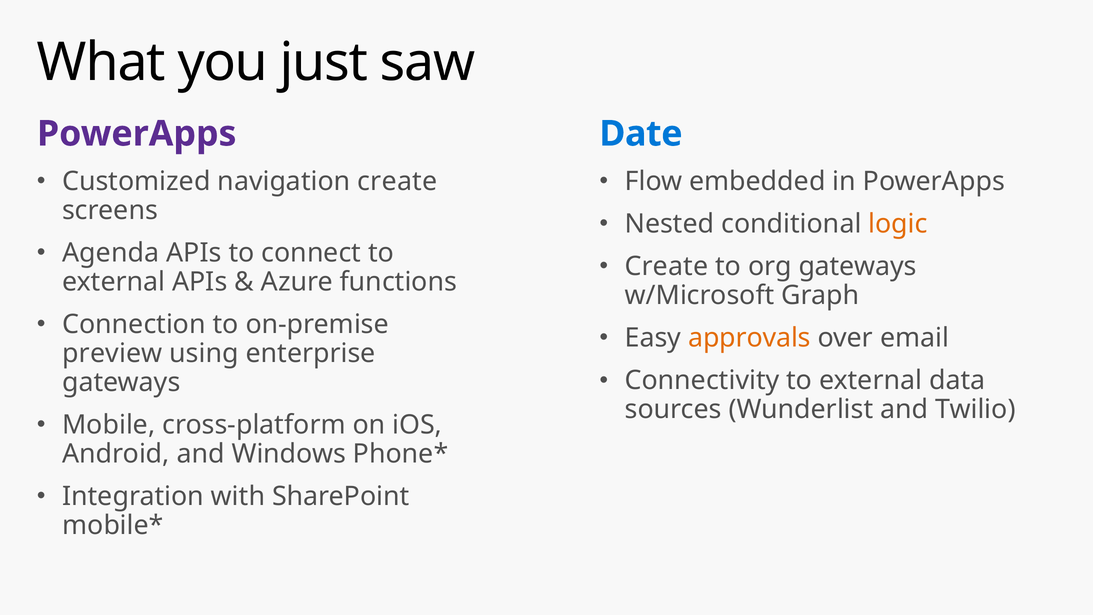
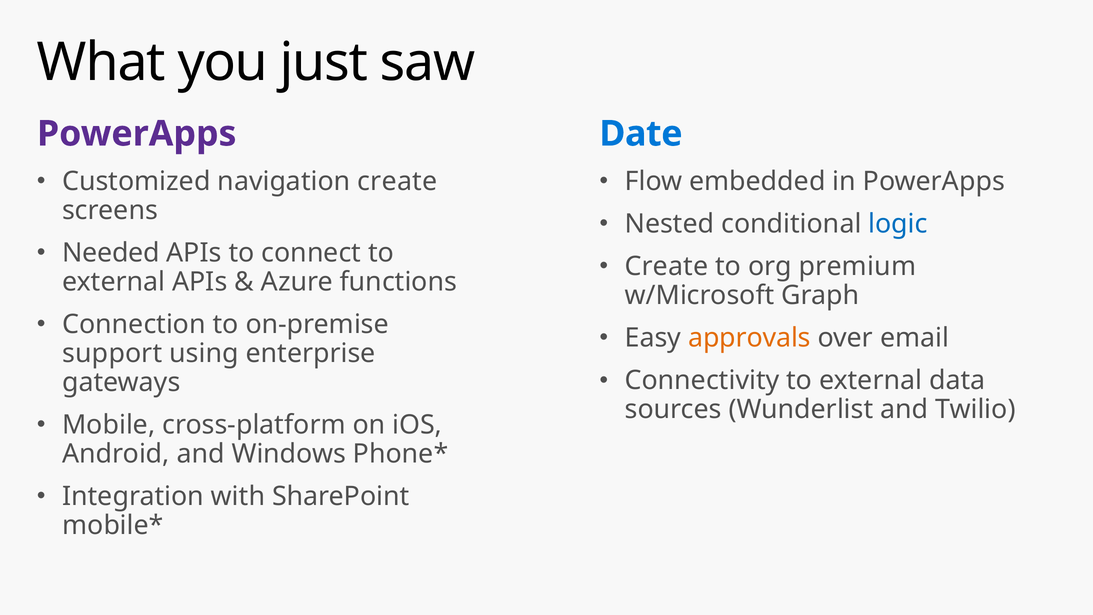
logic colour: orange -> blue (898, 224)
Agenda: Agenda -> Needed (111, 253)
org gateways: gateways -> premium (857, 266)
preview: preview -> support (112, 353)
